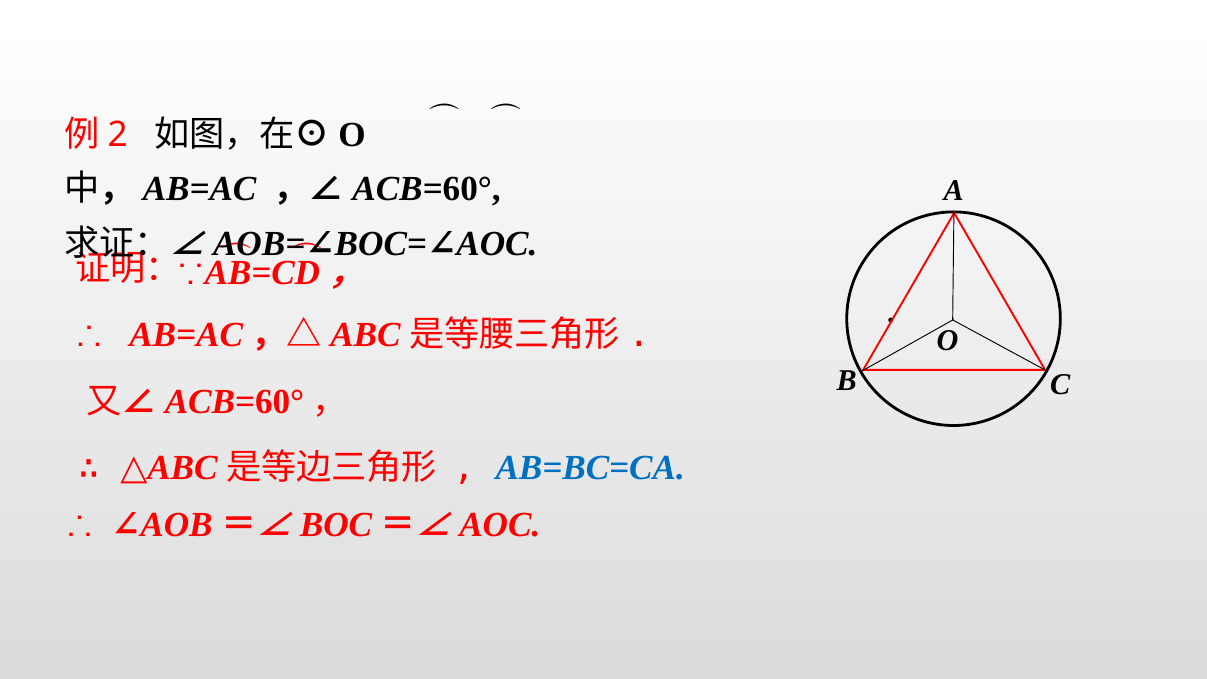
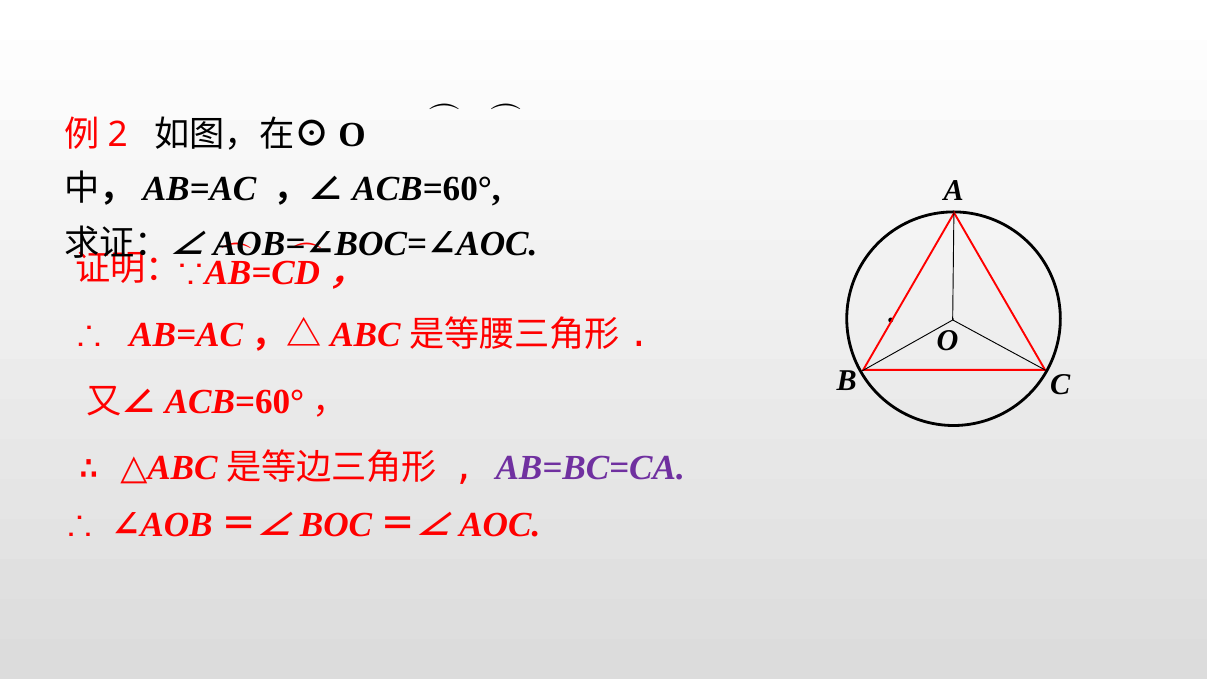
AB=BC=CA colour: blue -> purple (590, 468)
